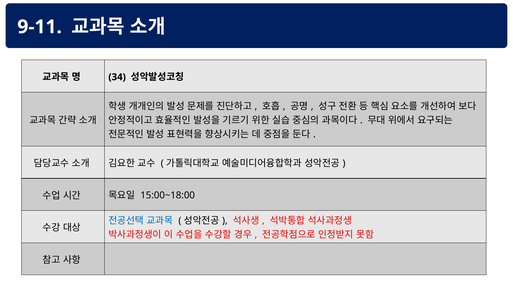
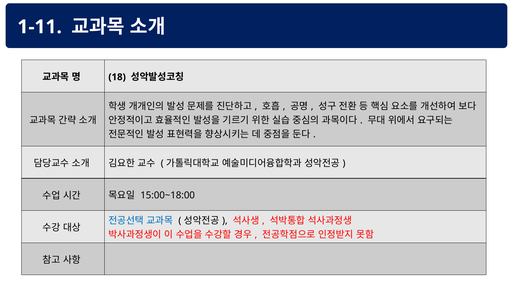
9-11: 9-11 -> 1-11 (40, 27)
34: 34 -> 18 (117, 77)
